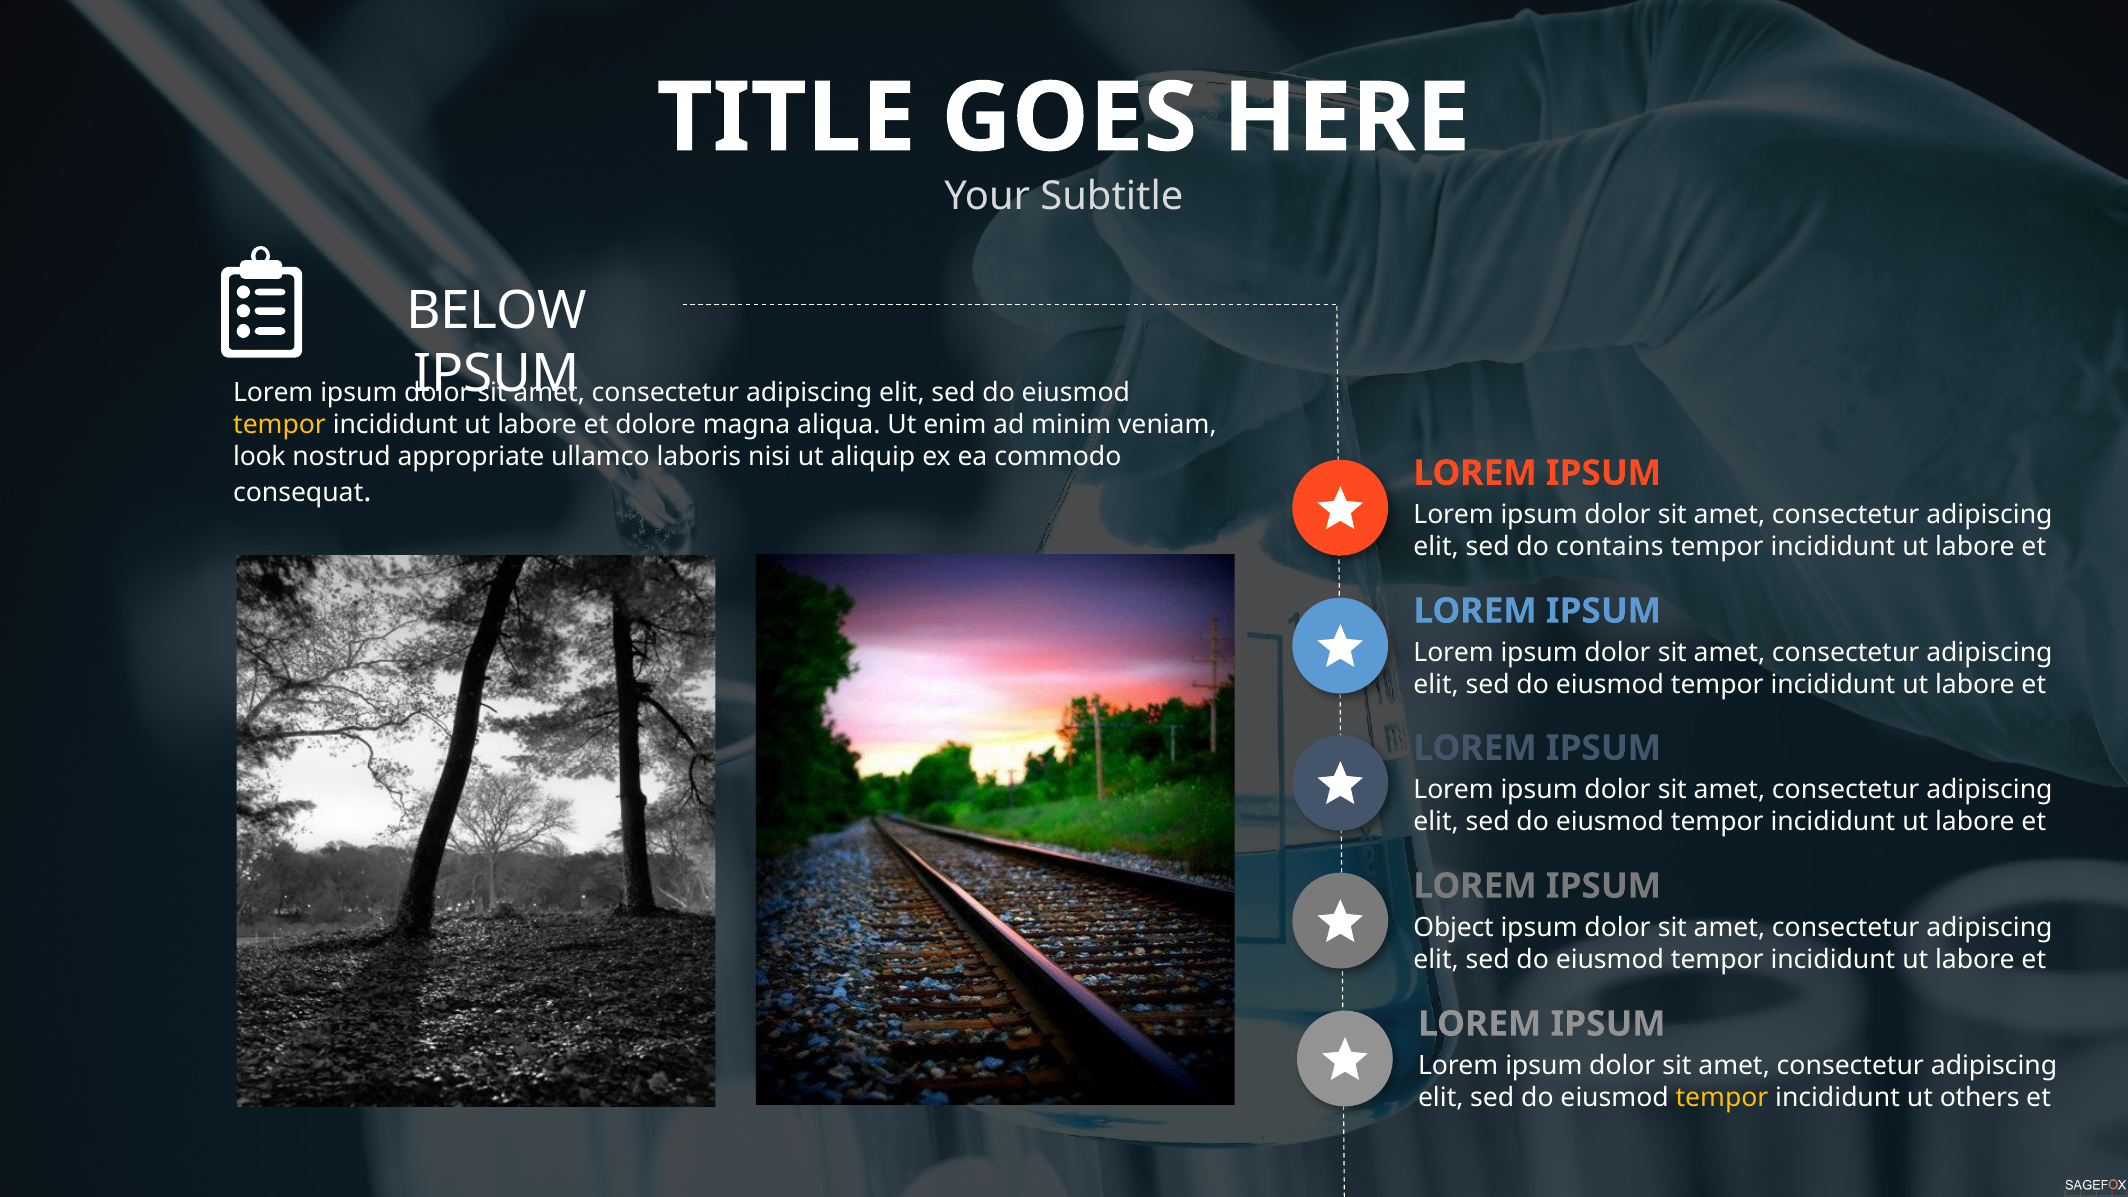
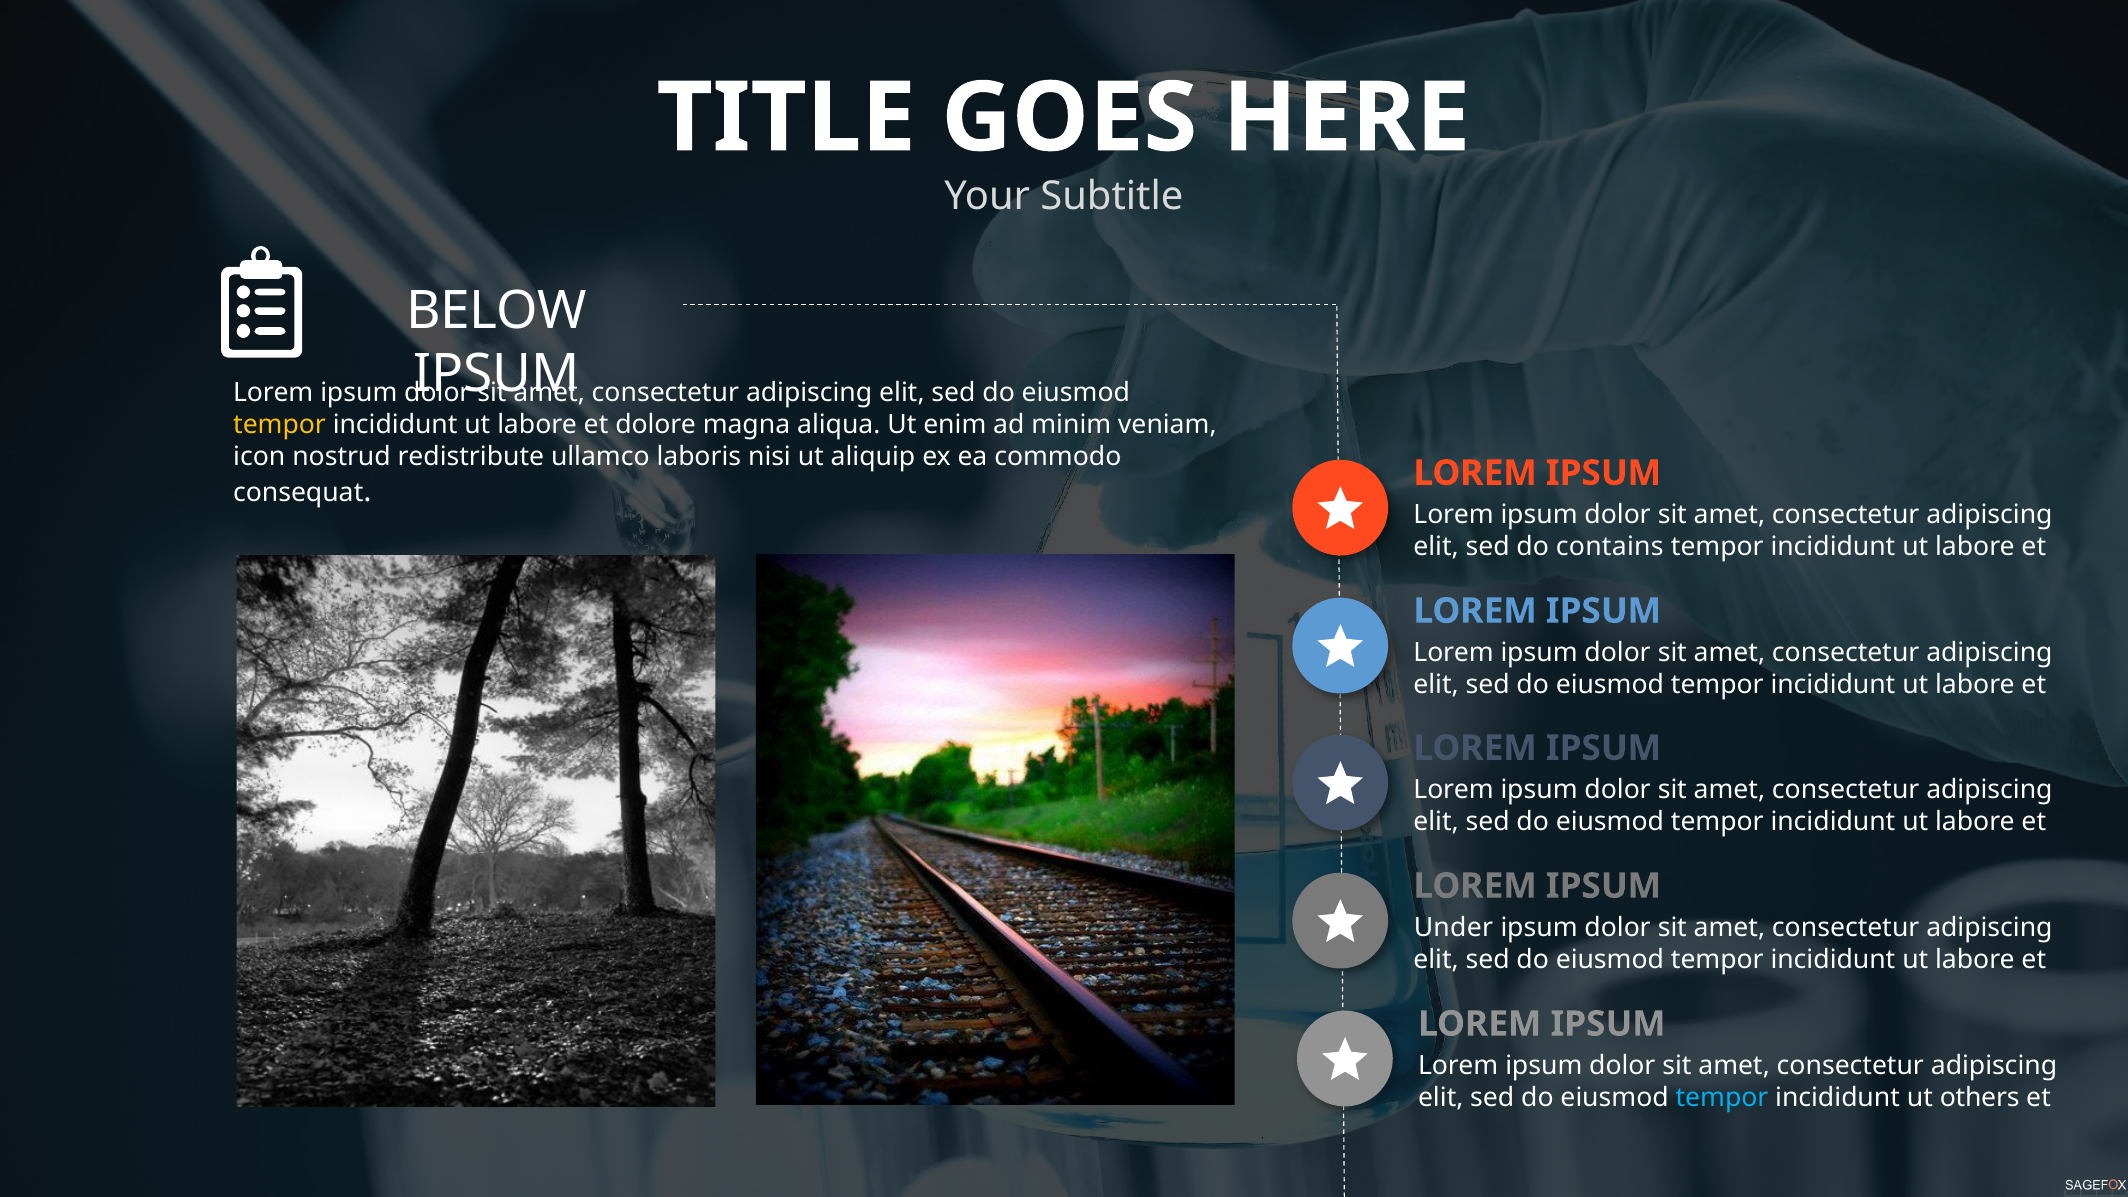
look: look -> icon (259, 457)
appropriate: appropriate -> redistribute (471, 457)
Object: Object -> Under (1453, 928)
tempor colour: yellow -> light blue (1722, 1098)
